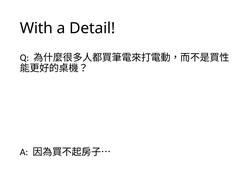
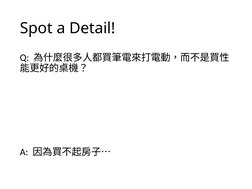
With: With -> Spot (36, 28)
